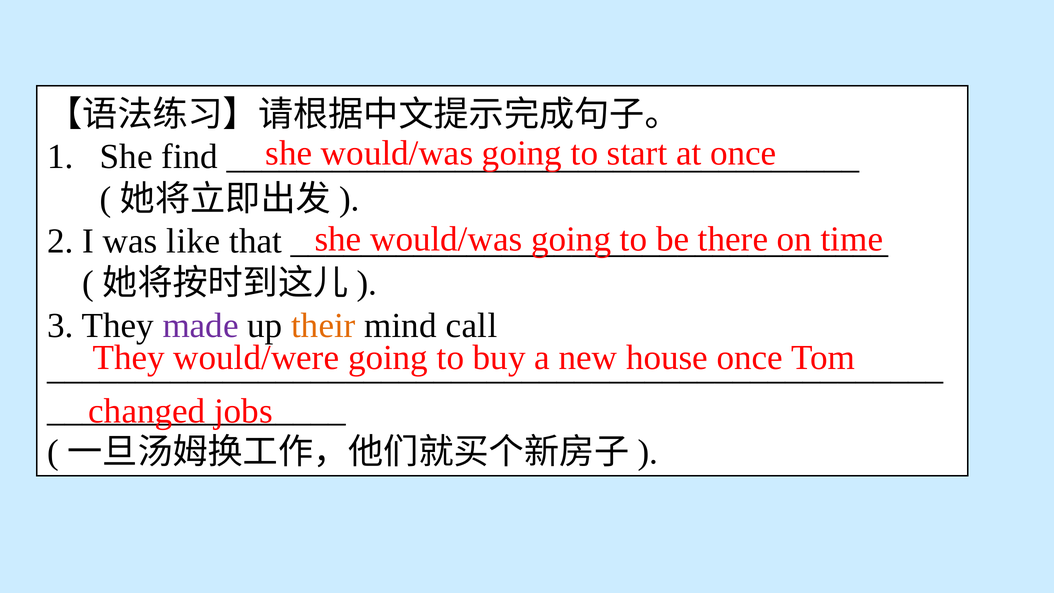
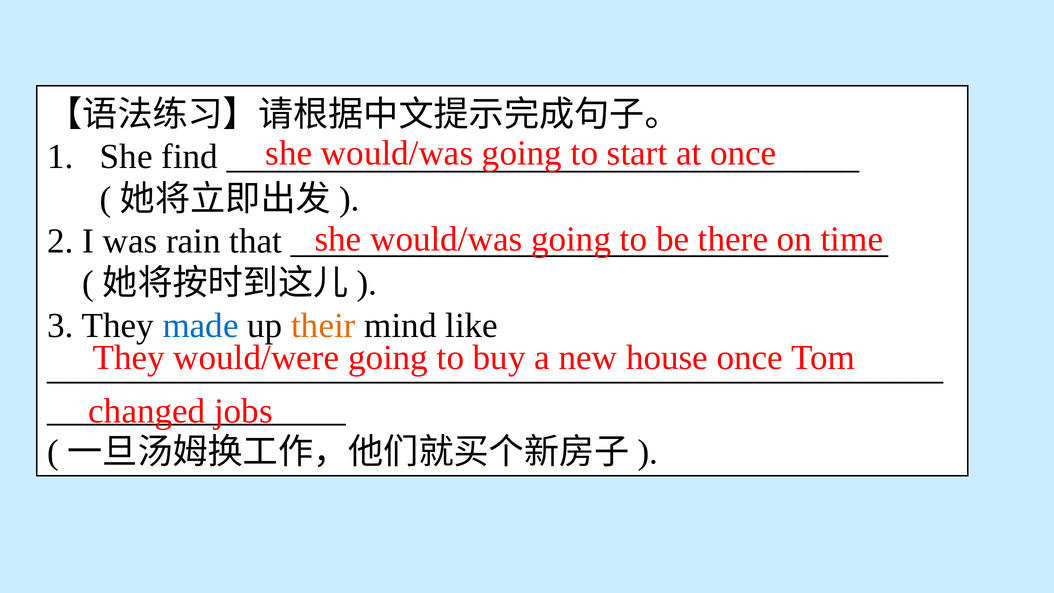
like: like -> rain (193, 241)
made colour: purple -> blue (201, 325)
call: call -> like (472, 325)
